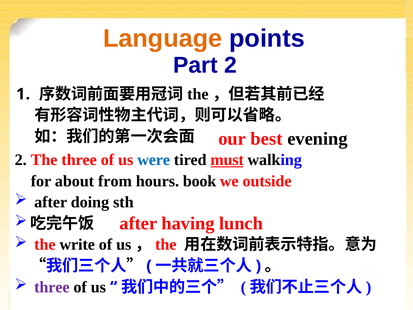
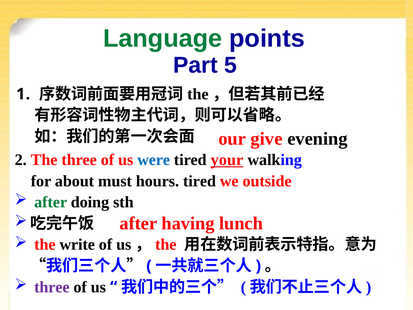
Language colour: orange -> green (163, 39)
Part 2: 2 -> 5 (230, 65)
best: best -> give (266, 139)
must: must -> your (227, 160)
from: from -> must (115, 181)
hours book: book -> tired (200, 181)
after colour: black -> green (51, 202)
